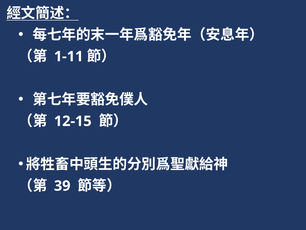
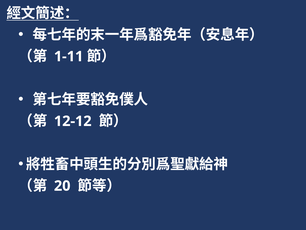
12-15: 12-15 -> 12-12 (73, 121)
39: 39 -> 20 (62, 186)
